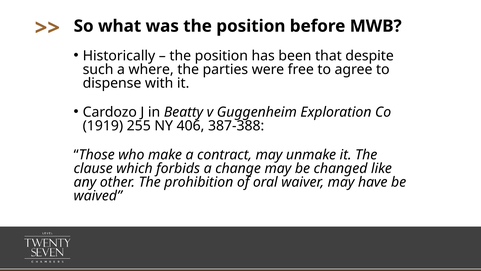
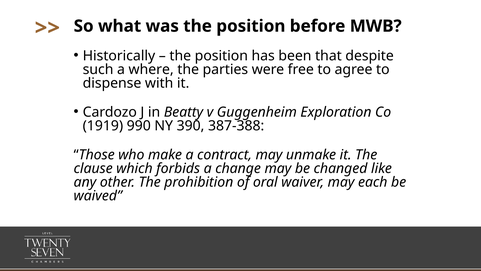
255: 255 -> 990 (139, 126)
406: 406 -> 390 (191, 126)
have: have -> each (373, 182)
